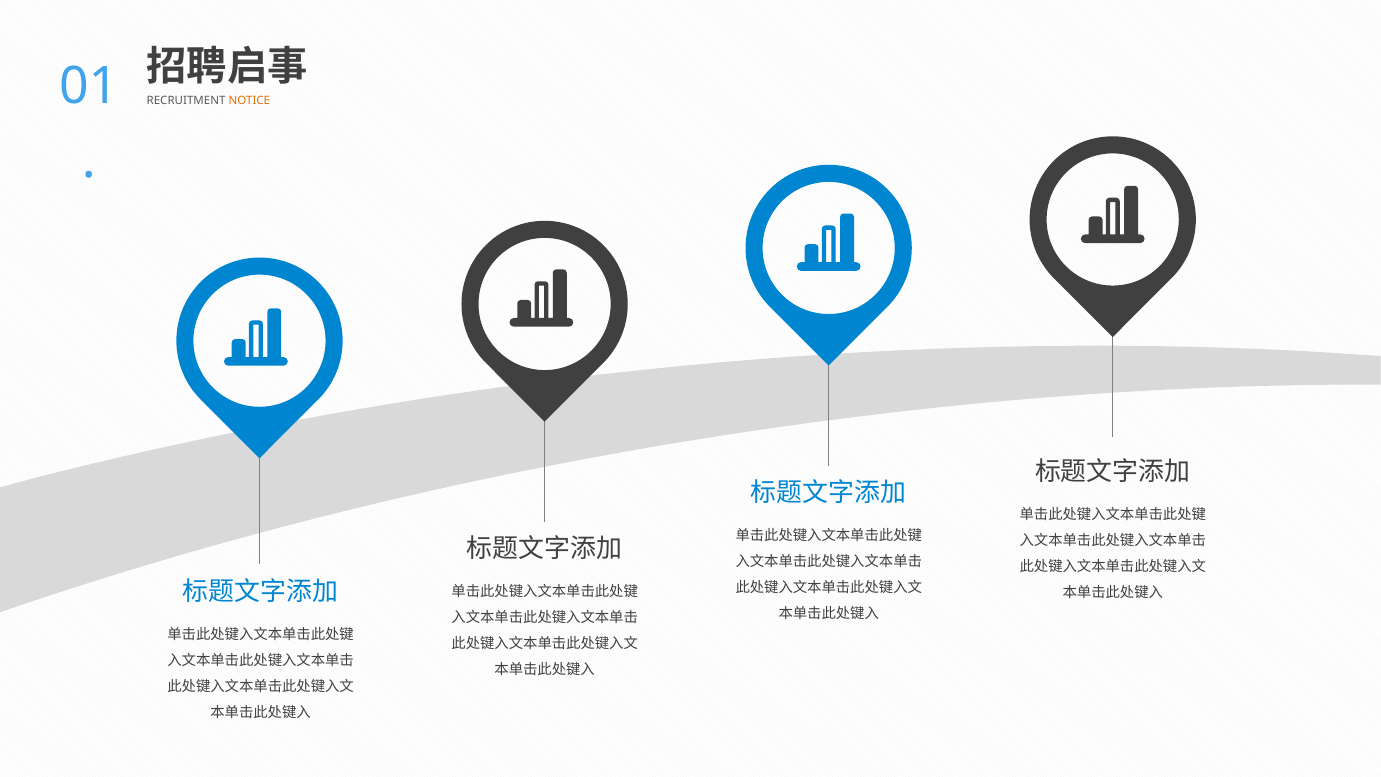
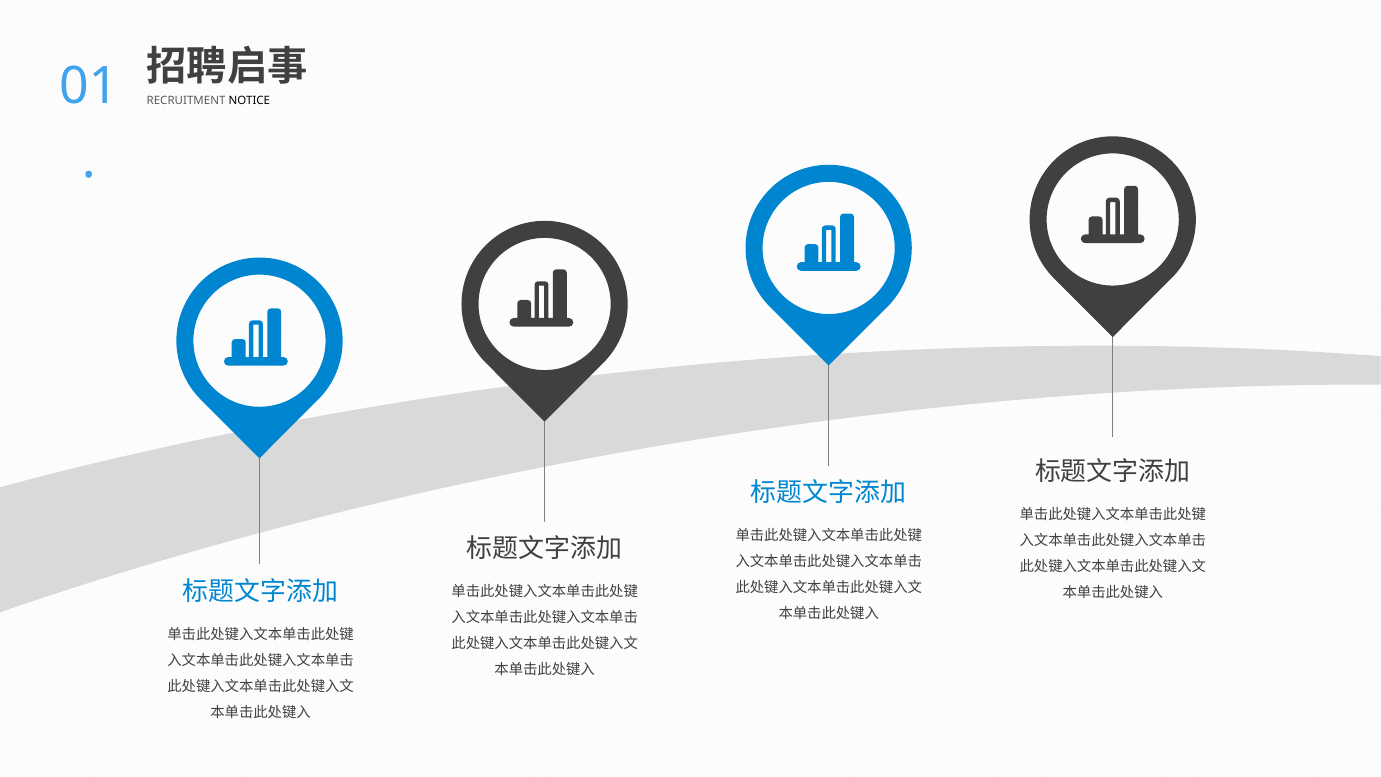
NOTICE colour: orange -> black (249, 101)
